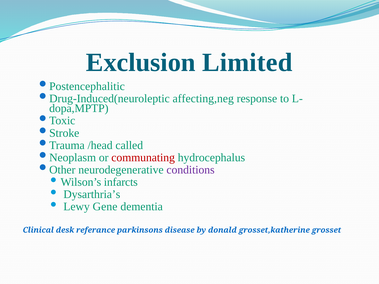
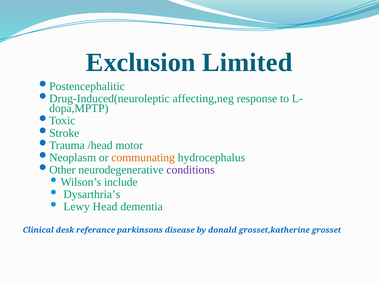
called: called -> motor (129, 145)
communating colour: red -> orange (143, 158)
infarcts: infarcts -> include (121, 182)
Gene: Gene -> Head (105, 207)
